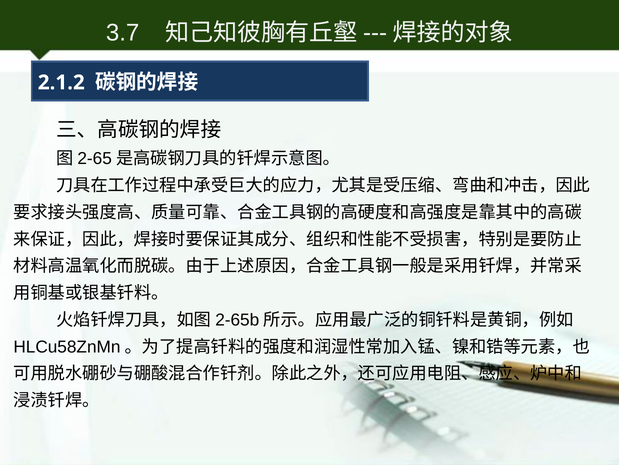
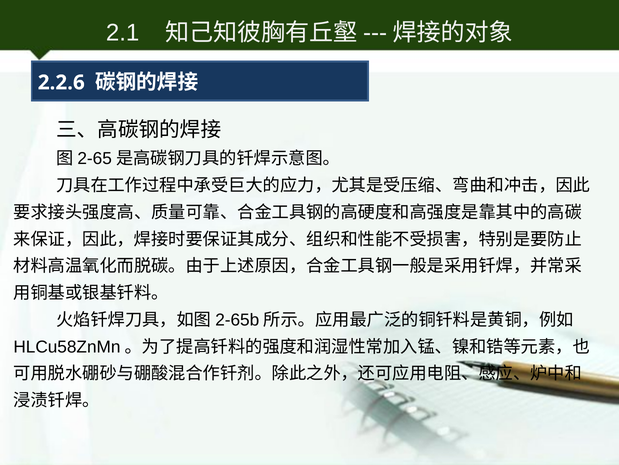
3.7: 3.7 -> 2.1 (123, 33)
2.1.2: 2.1.2 -> 2.2.6 (61, 82)
